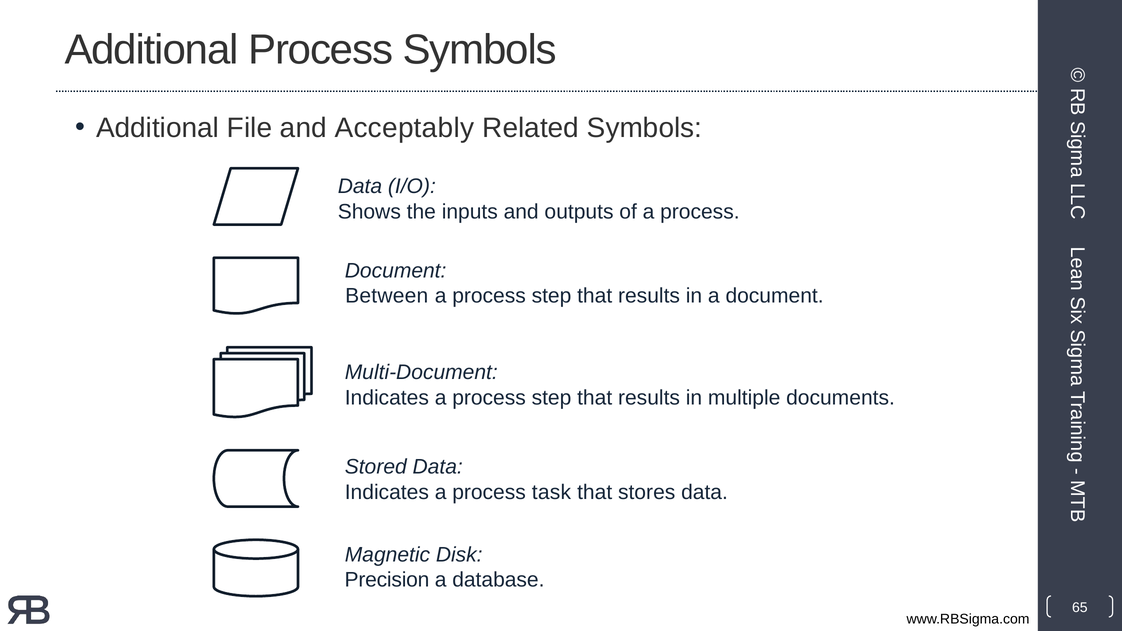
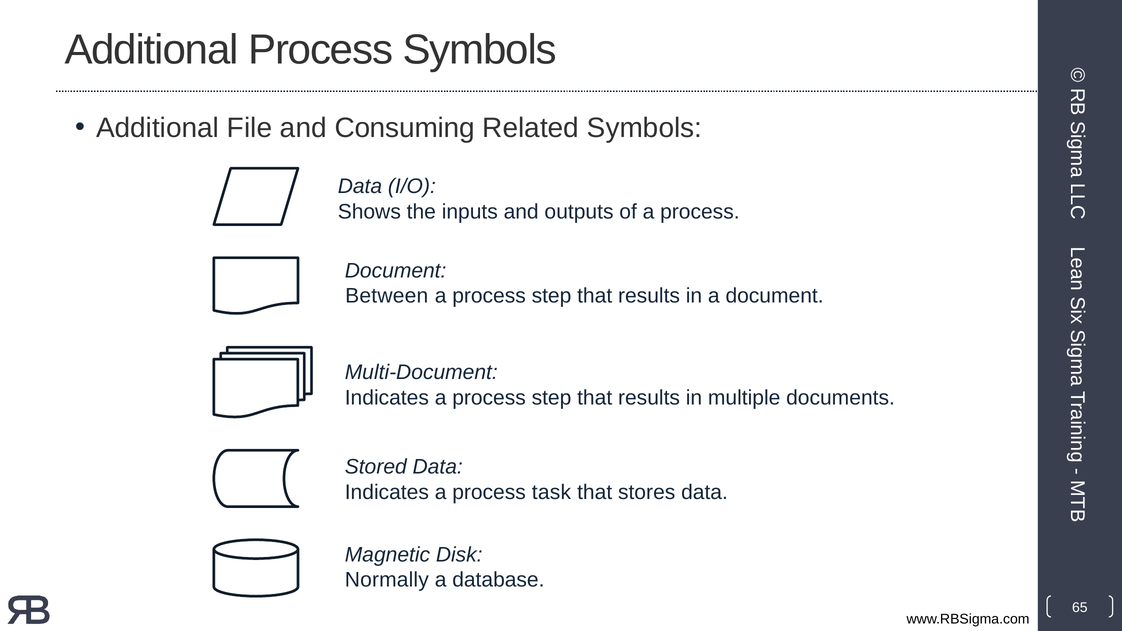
Acceptably: Acceptably -> Consuming (405, 128)
Precision: Precision -> Normally (387, 580)
